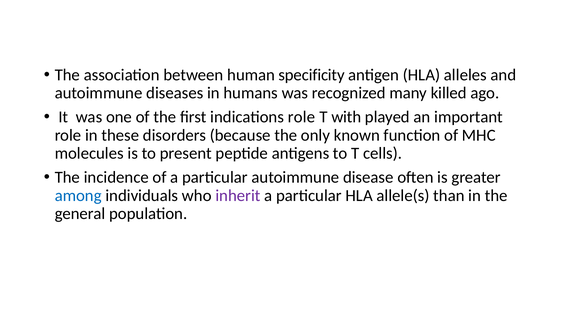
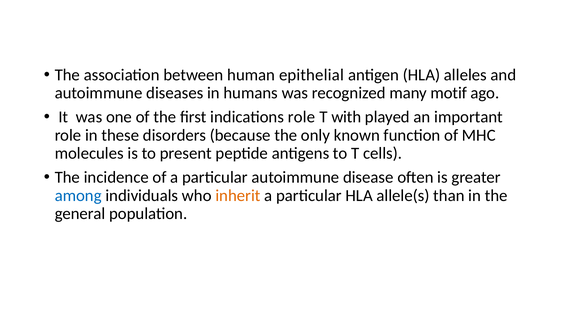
specificity: specificity -> epithelial (311, 75)
killed: killed -> motif (449, 93)
inherit colour: purple -> orange (238, 196)
